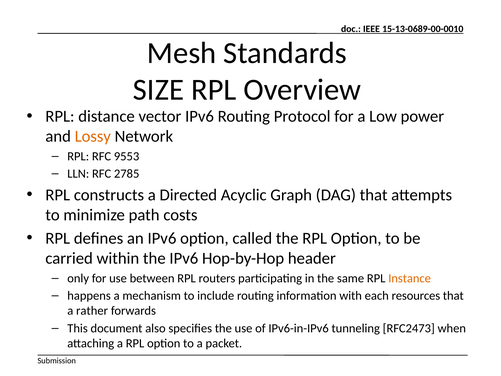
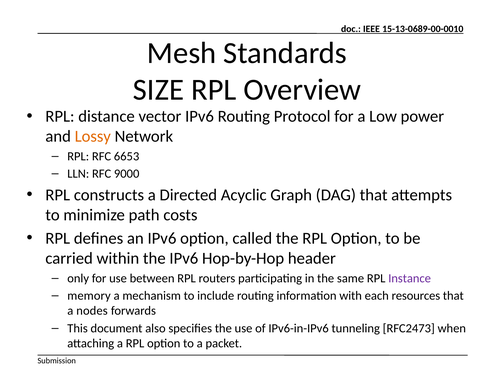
9553: 9553 -> 6653 (127, 156)
2785: 2785 -> 9000 (127, 174)
Instance colour: orange -> purple (410, 278)
happens: happens -> memory (89, 296)
rather: rather -> nodes (92, 311)
